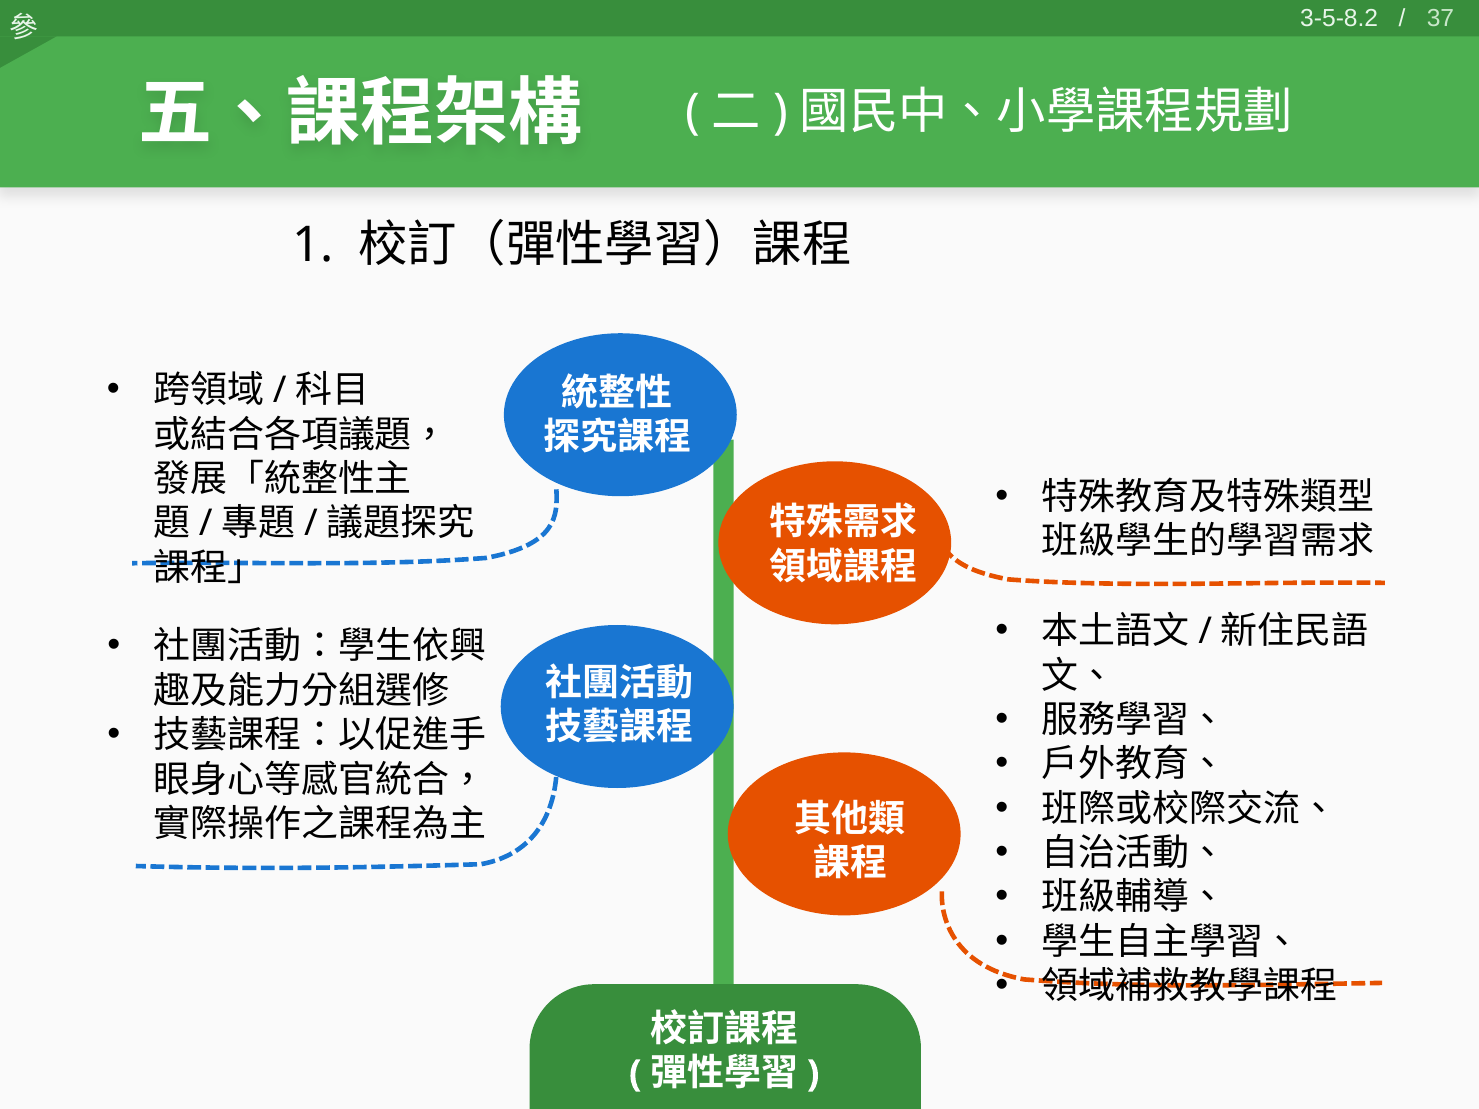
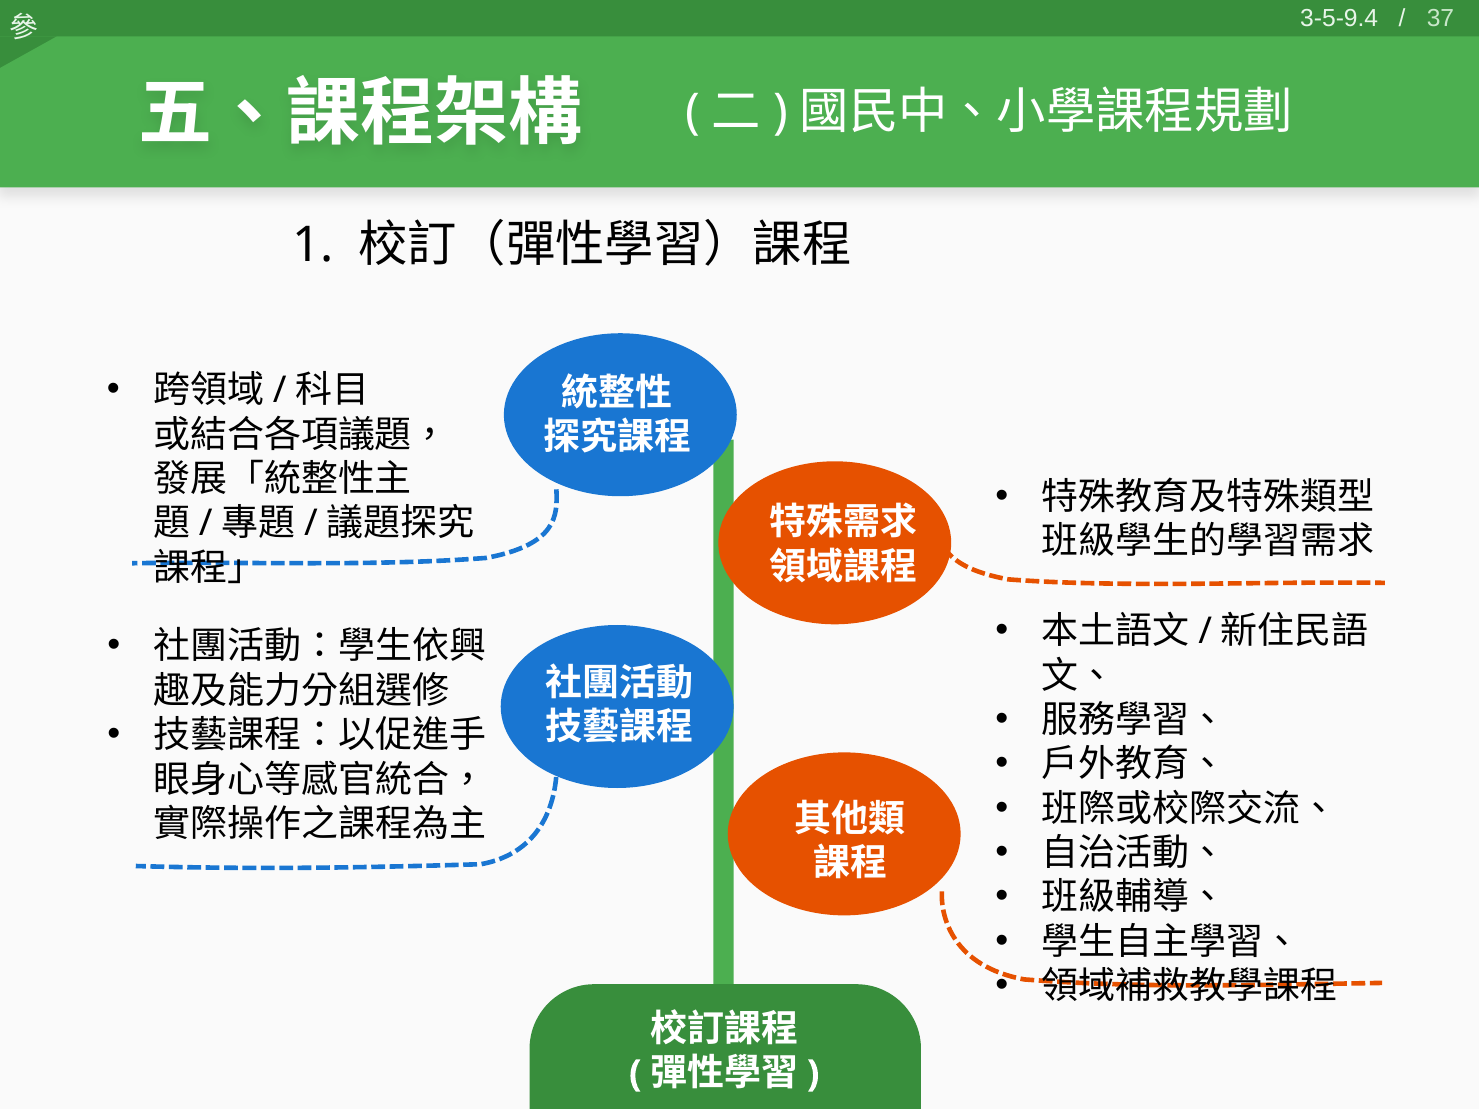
3-5-8.2: 3-5-8.2 -> 3-5-9.4 (1339, 18)
